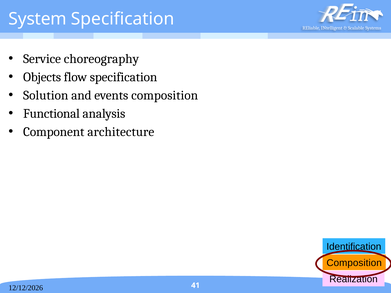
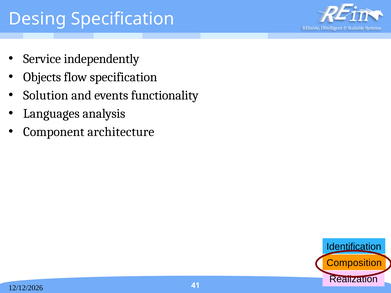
System: System -> Desing (37, 19)
choreography: choreography -> independently (102, 59)
events composition: composition -> functionality (165, 95)
Functional: Functional -> Languages (51, 114)
